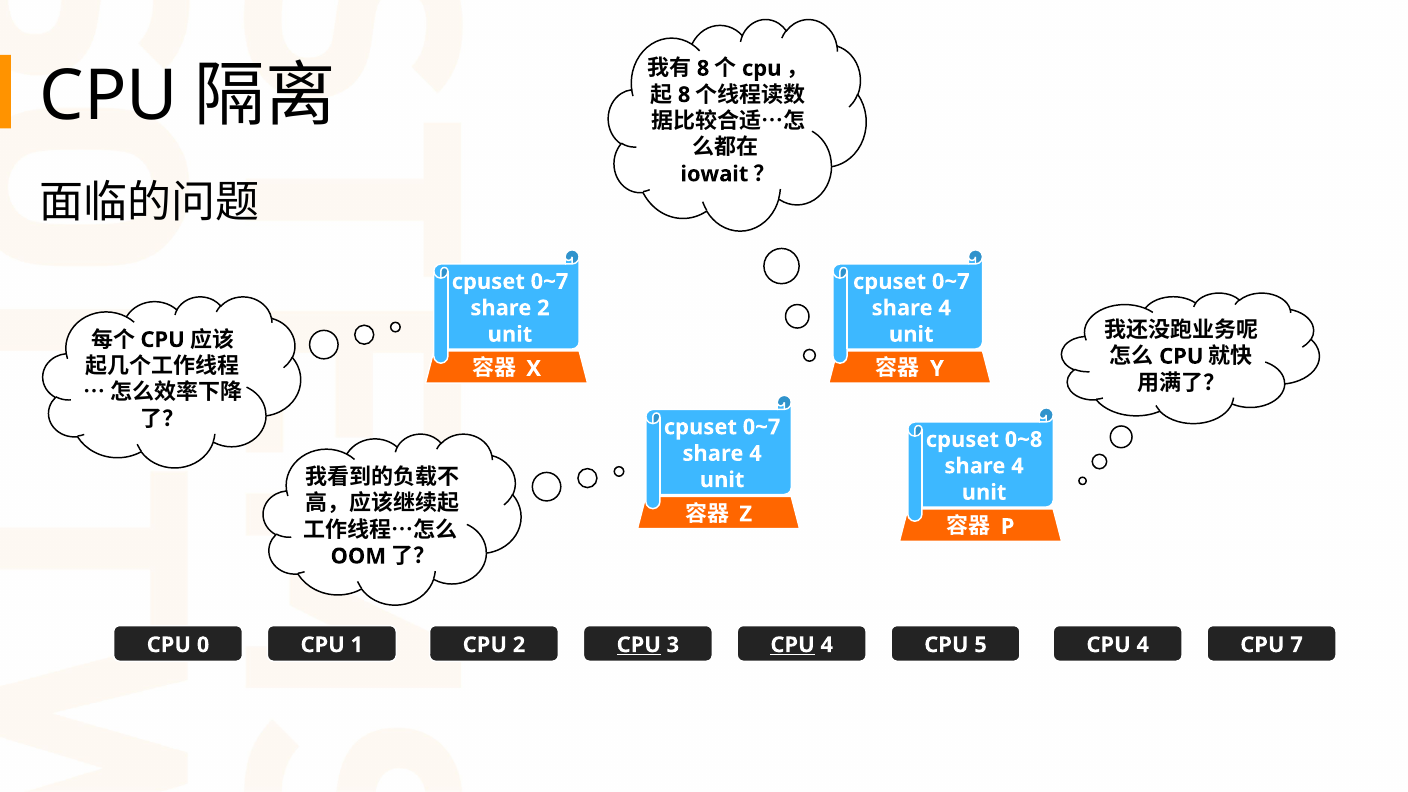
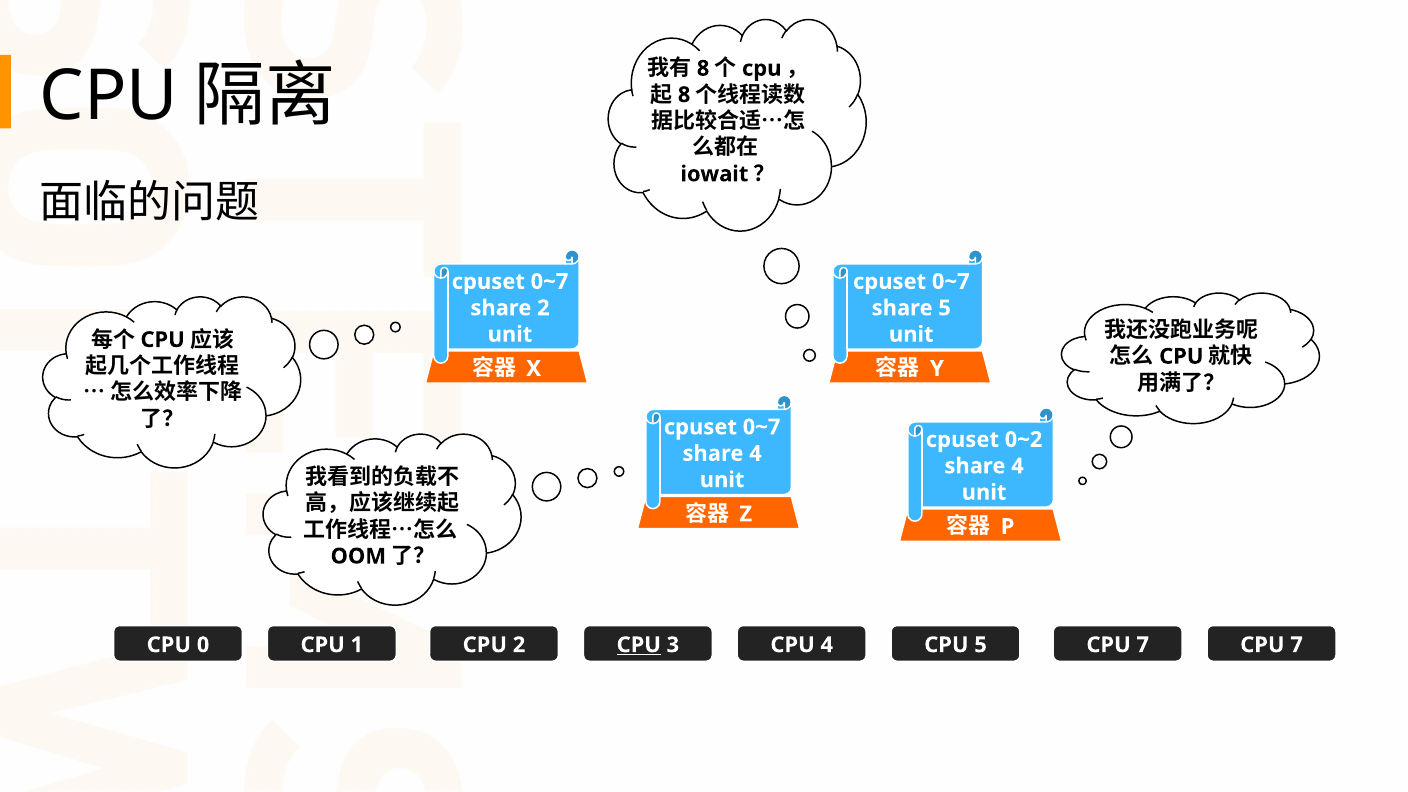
4: 4 -> 5 (945, 308)
0~8: 0~8 -> 0~2 (1024, 440)
CPU underline: present -> none (793, 645)
5 CPU 4: 4 -> 7 (1143, 645)
